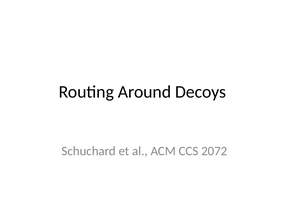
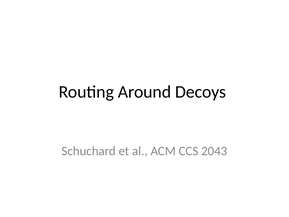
2072: 2072 -> 2043 (214, 151)
